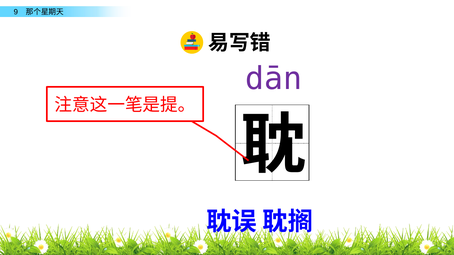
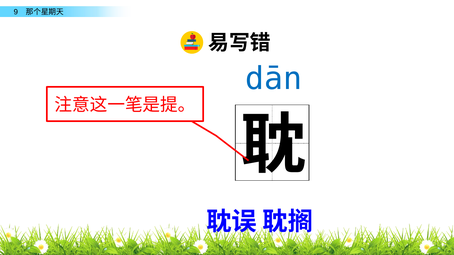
dān colour: purple -> blue (274, 79)
